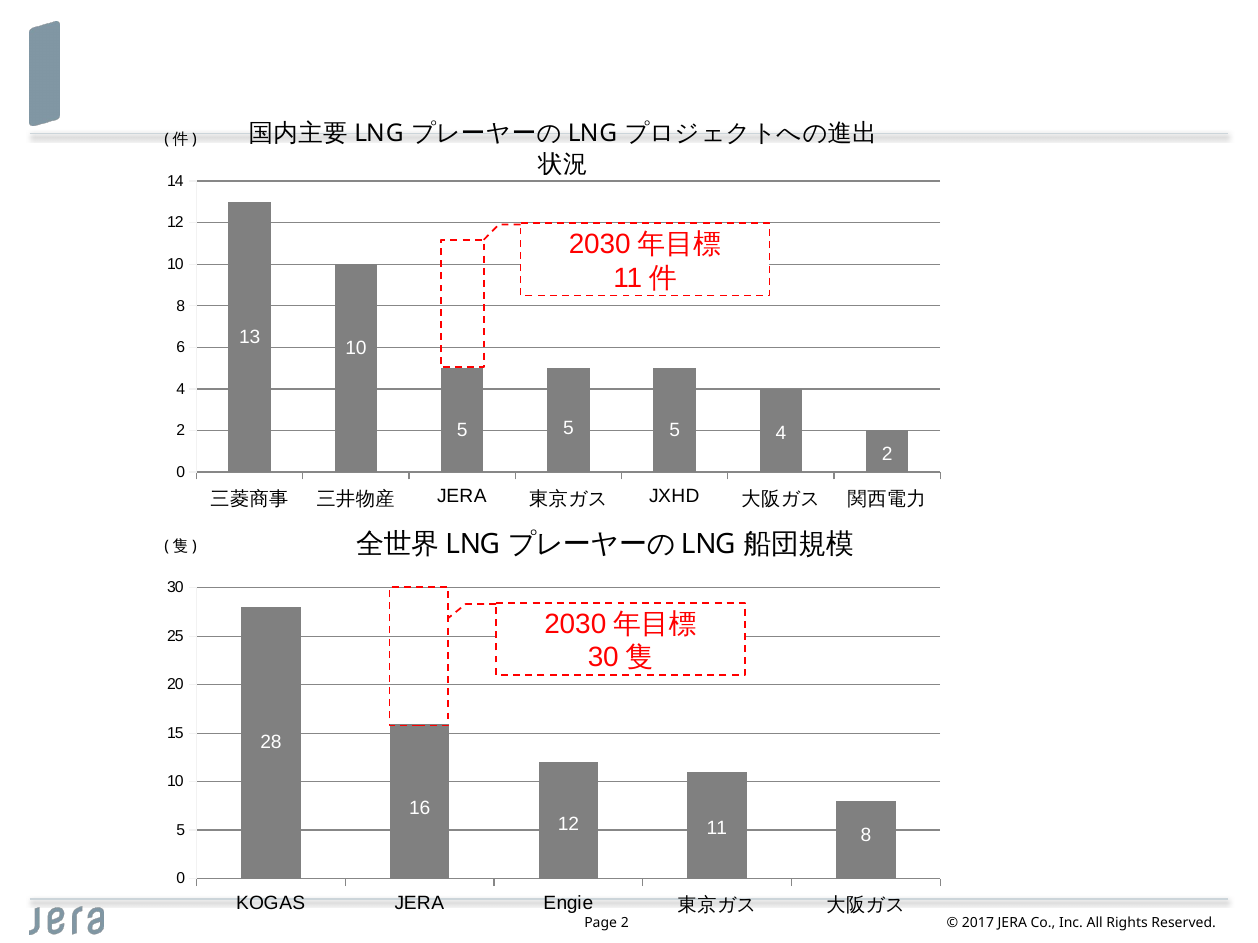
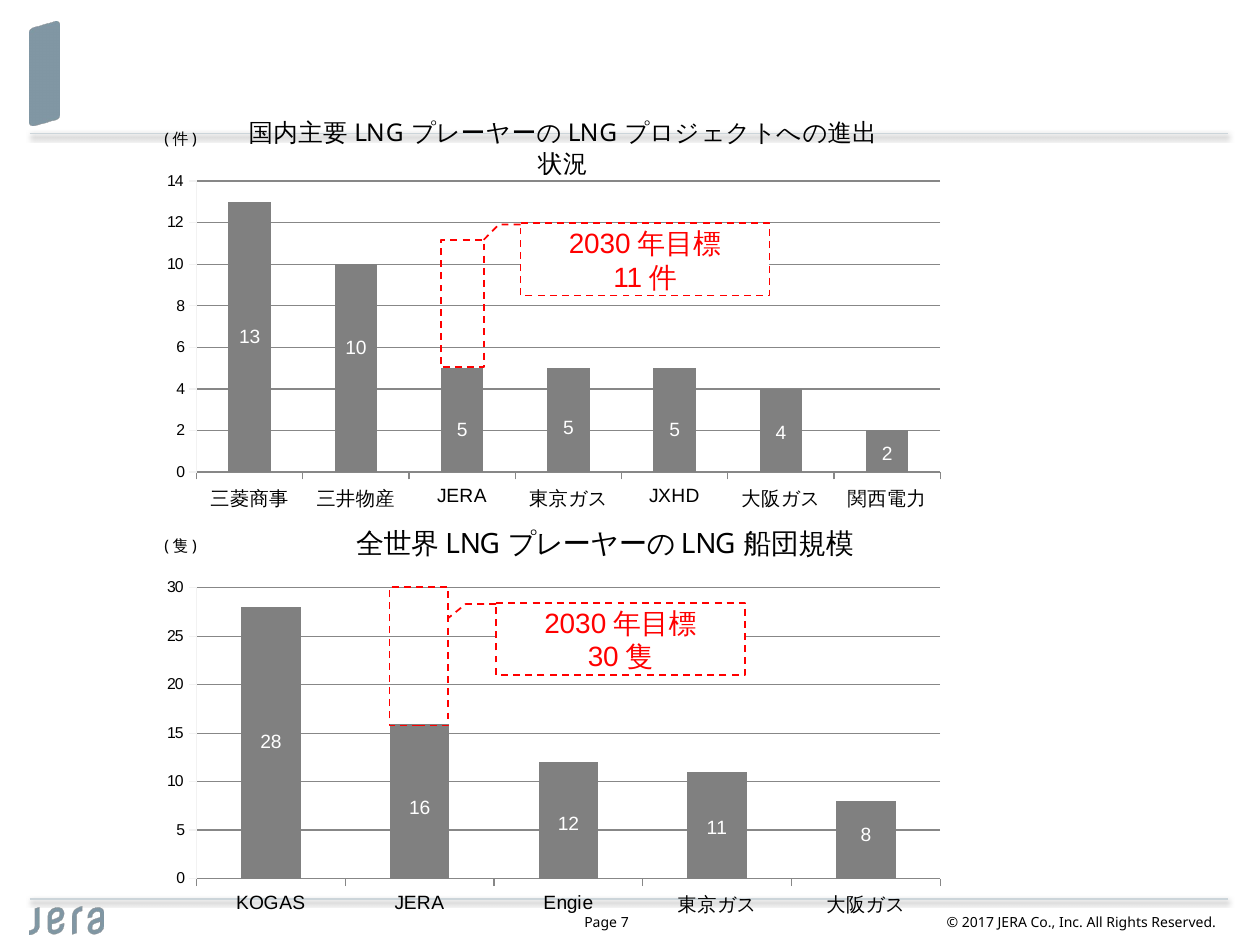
2: 2 -> 7 (625, 923)
